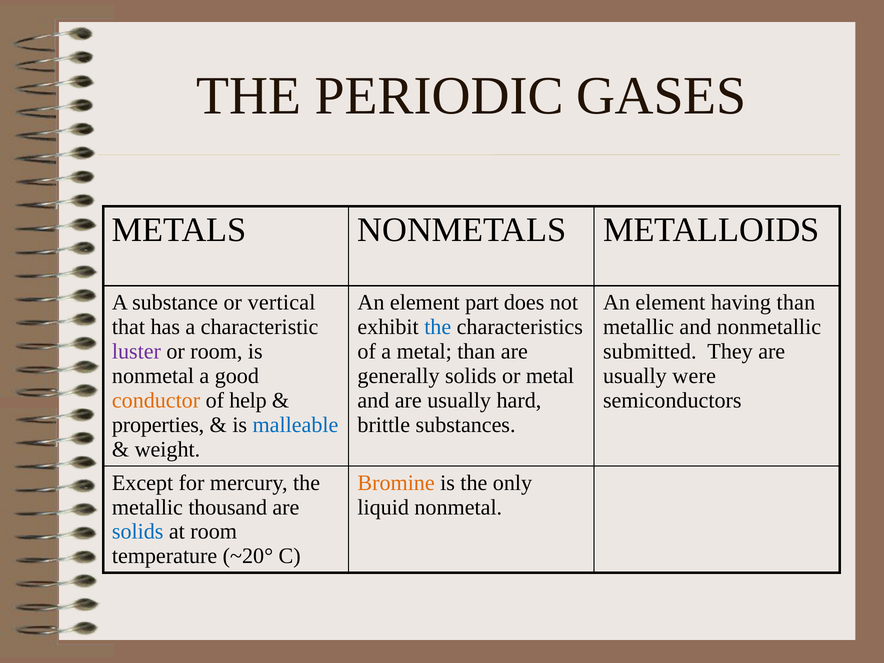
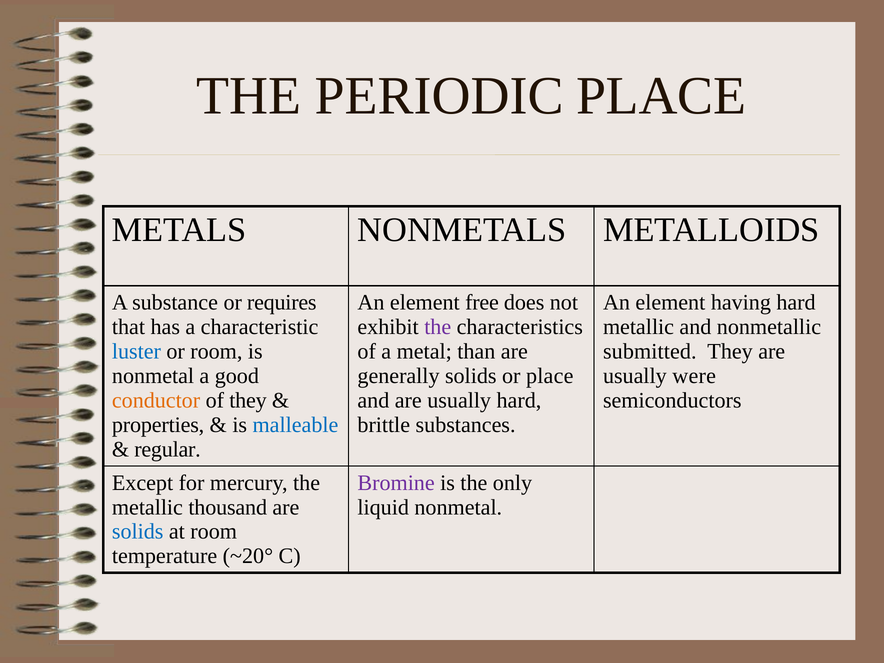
PERIODIC GASES: GASES -> PLACE (661, 96)
vertical: vertical -> requires (282, 303)
part: part -> free (482, 303)
having than: than -> hard (796, 303)
the colour: blue -> purple (438, 327)
luster colour: purple -> blue (136, 352)
or metal: metal -> place (550, 376)
of help: help -> they (248, 400)
weight: weight -> regular (168, 449)
Bromine colour: orange -> purple (396, 483)
